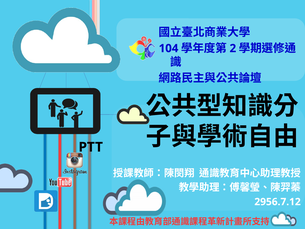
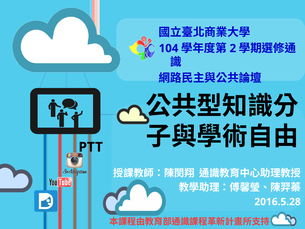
2956.7.12: 2956.7.12 -> 2016.5.28 (278, 202)
